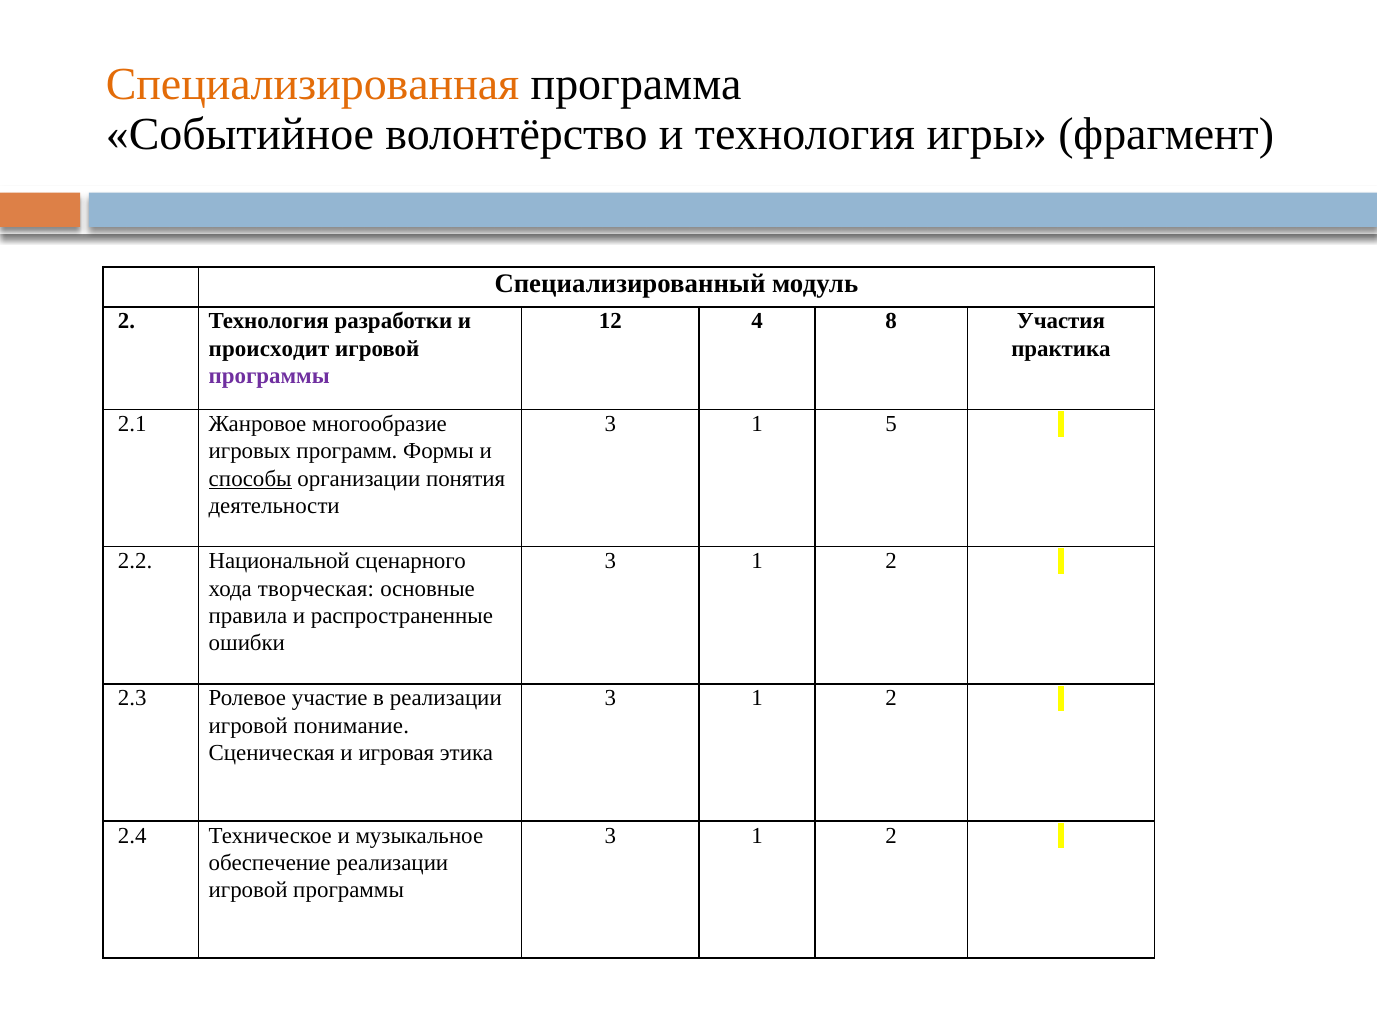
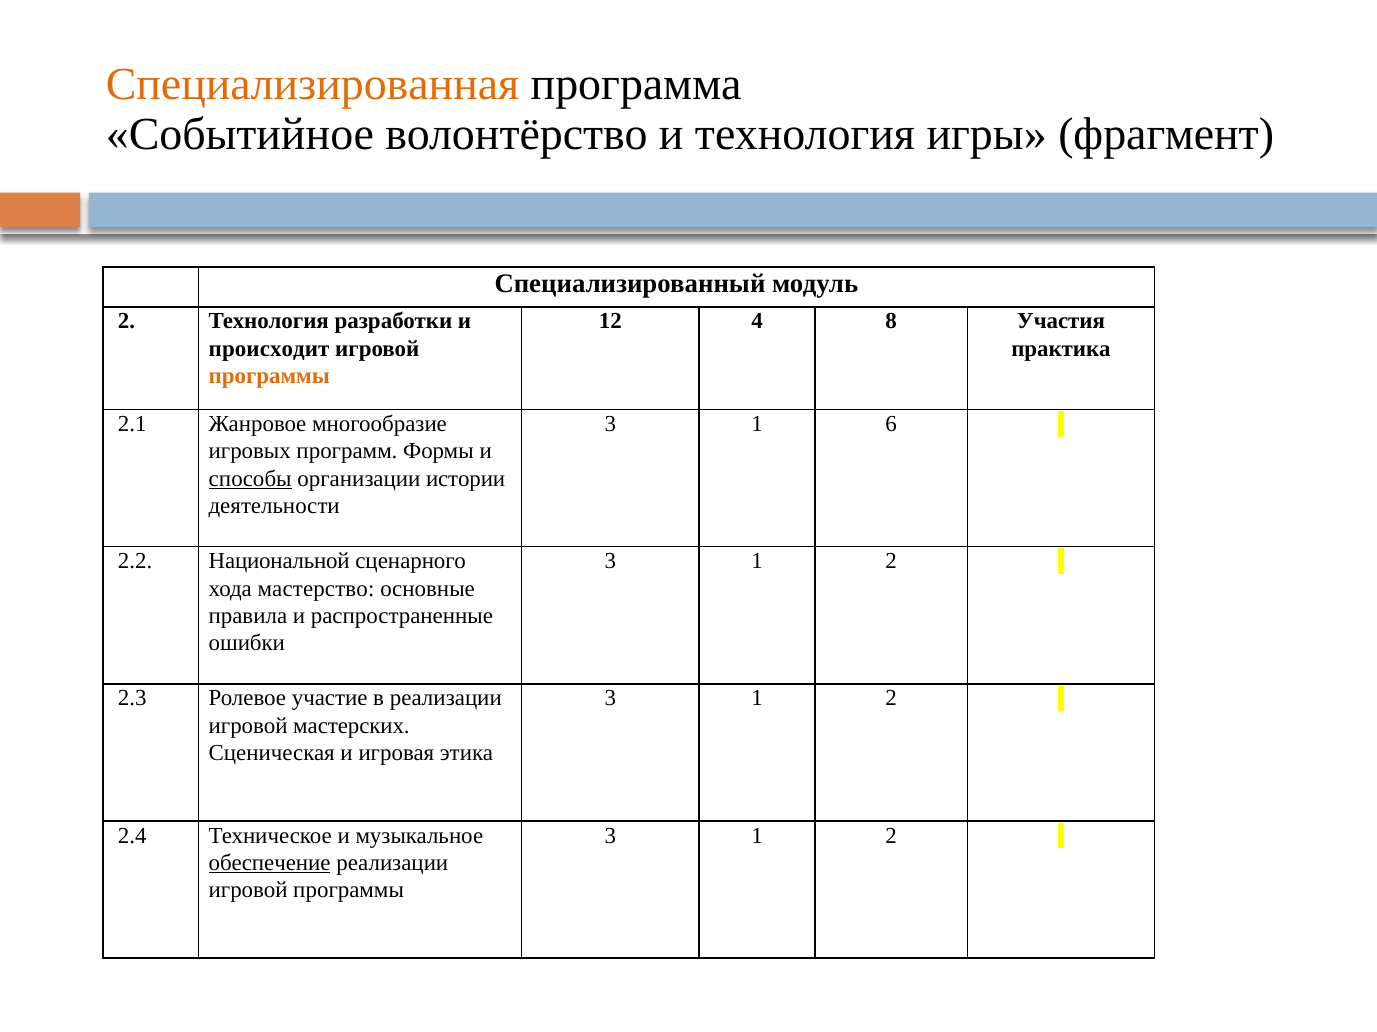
программы colour: purple -> orange (269, 376)
5: 5 -> 6 (891, 424)
понятия: понятия -> истории (466, 479)
творческая: творческая -> мастерство (316, 589)
понимание: понимание -> мастерских (351, 726)
обеспечение underline: none -> present (270, 863)
